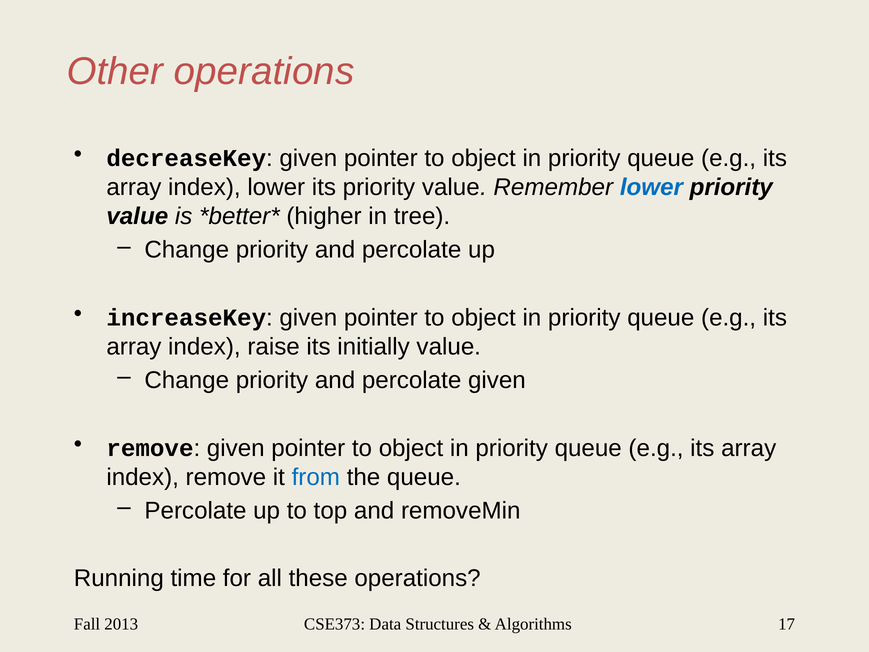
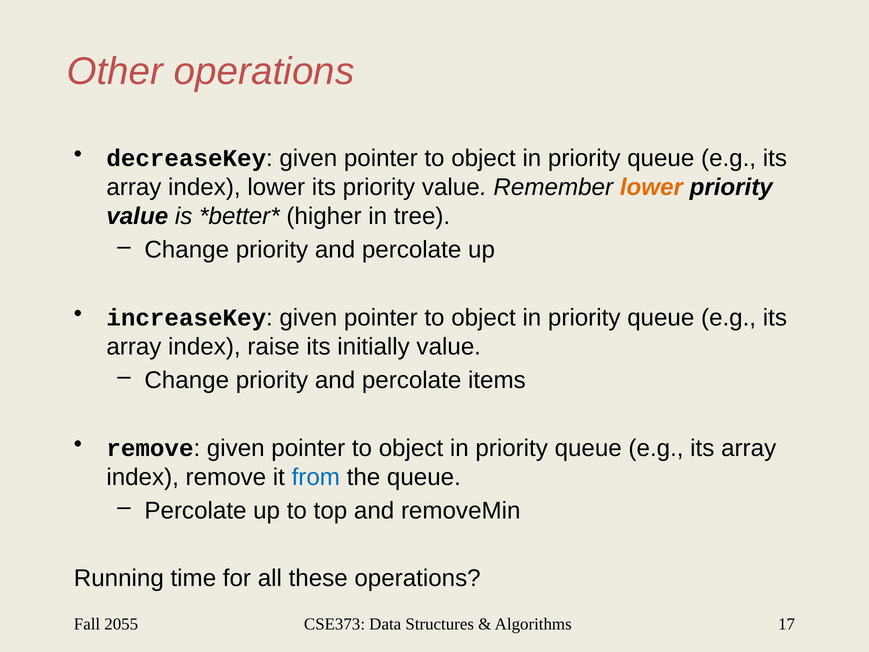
lower colour: blue -> orange (651, 187)
percolate given: given -> items (497, 380)
2013: 2013 -> 2055 (121, 624)
